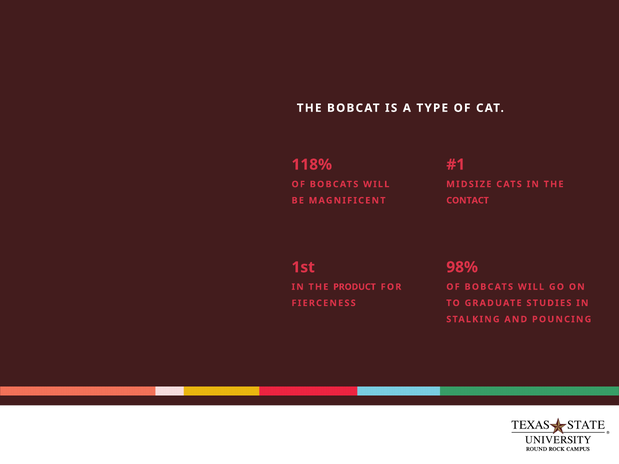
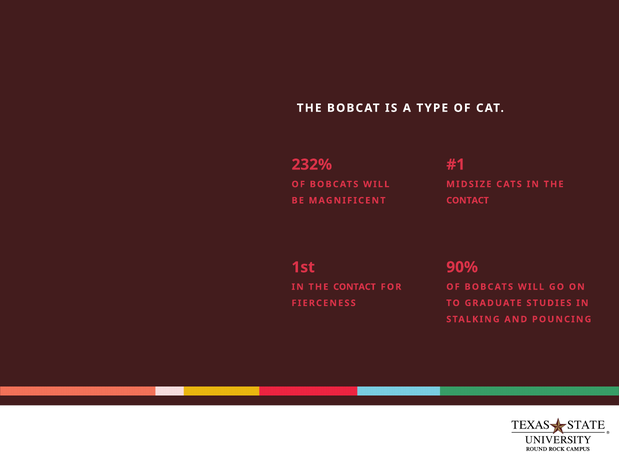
118%: 118% -> 232% (312, 165)
98%: 98% -> 90% (462, 267)
PRODUCT: PRODUCT -> CONTACT (355, 287)
